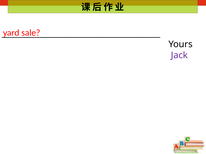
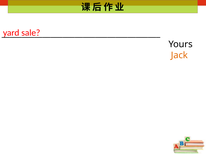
Jack colour: purple -> orange (179, 55)
